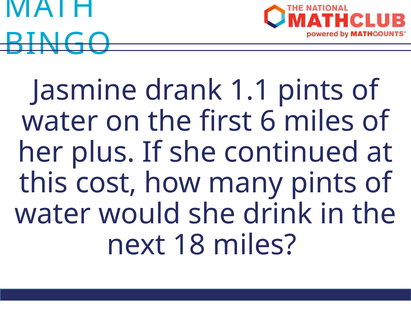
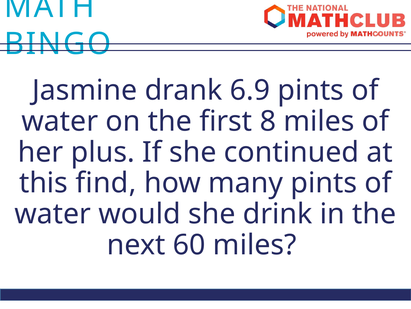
1.1: 1.1 -> 6.9 (250, 90)
6: 6 -> 8 (268, 121)
cost: cost -> find (106, 183)
18: 18 -> 60 (189, 244)
